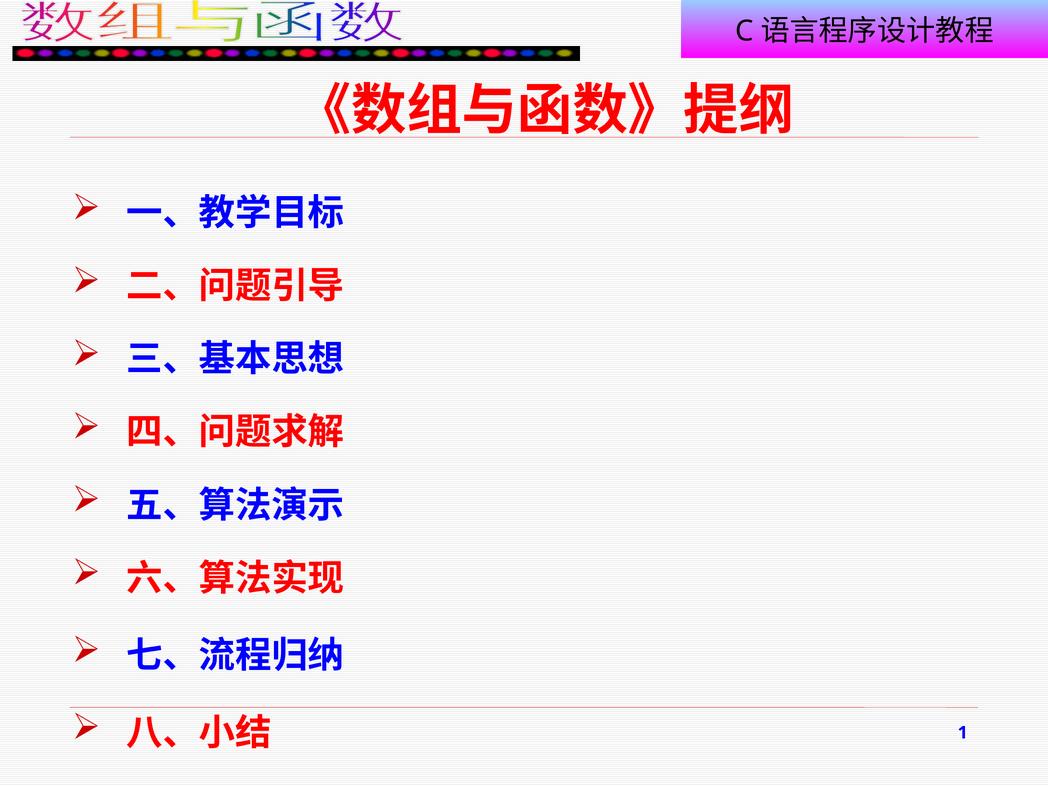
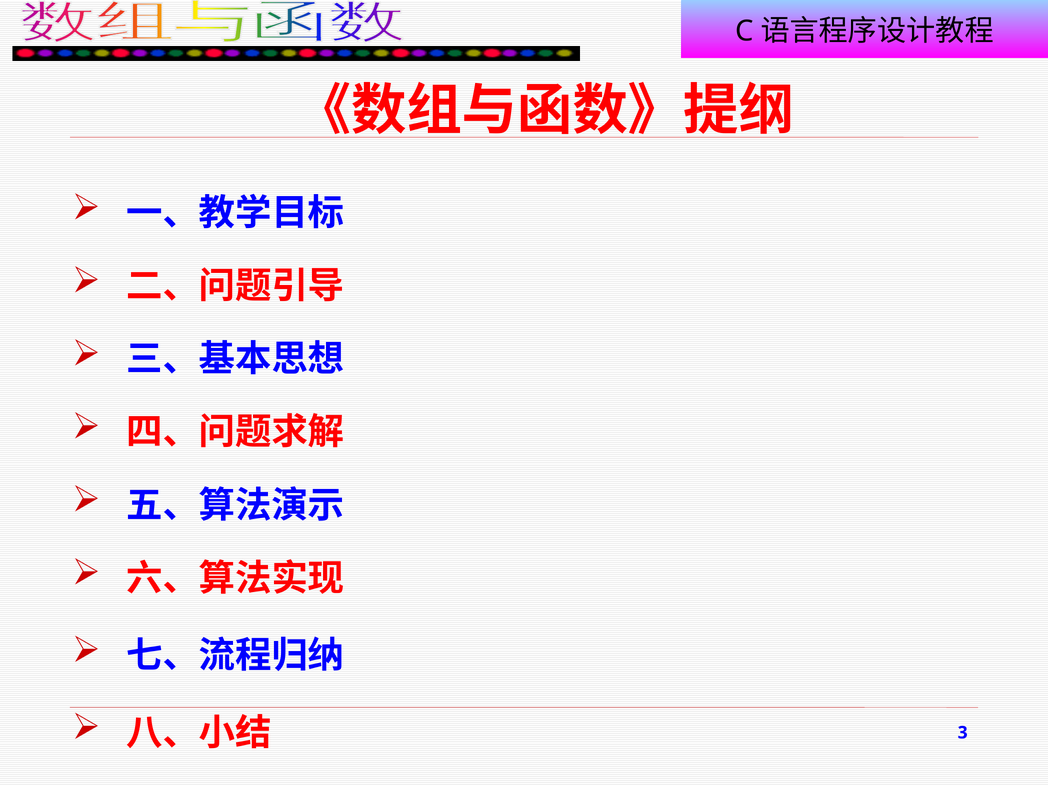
1: 1 -> 3 (963, 733)
